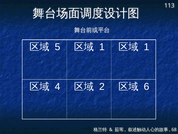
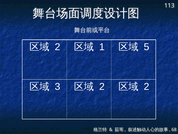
5: 5 -> 2 (57, 47)
1: 1 -> 5 (146, 47)
4: 4 -> 3 (57, 86)
6: 6 -> 2 (146, 86)
